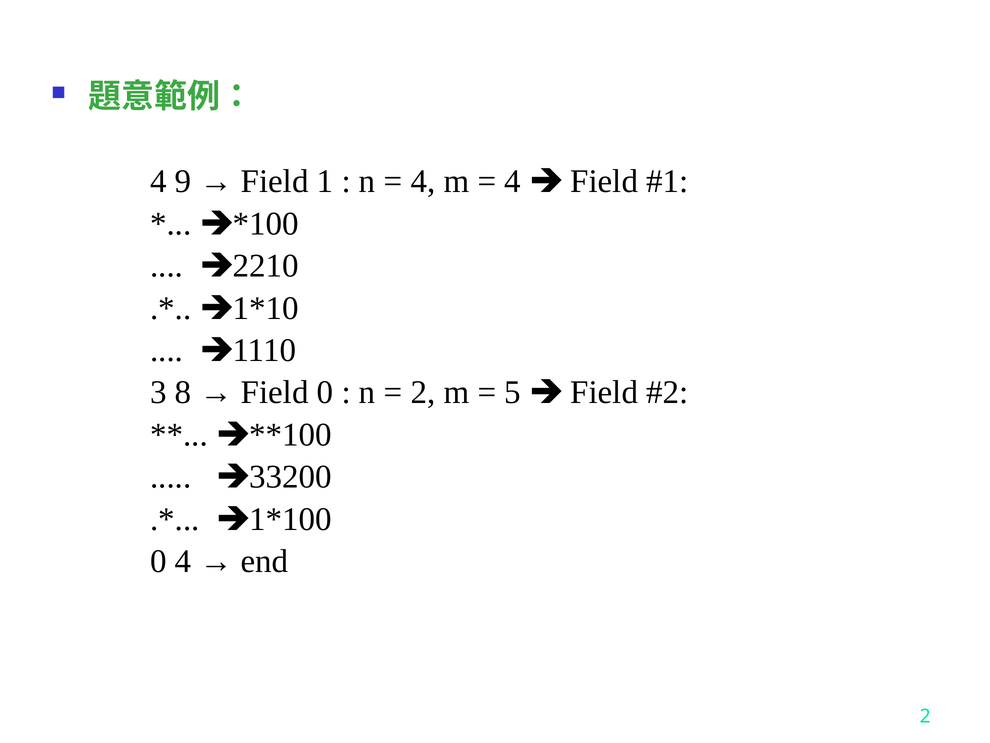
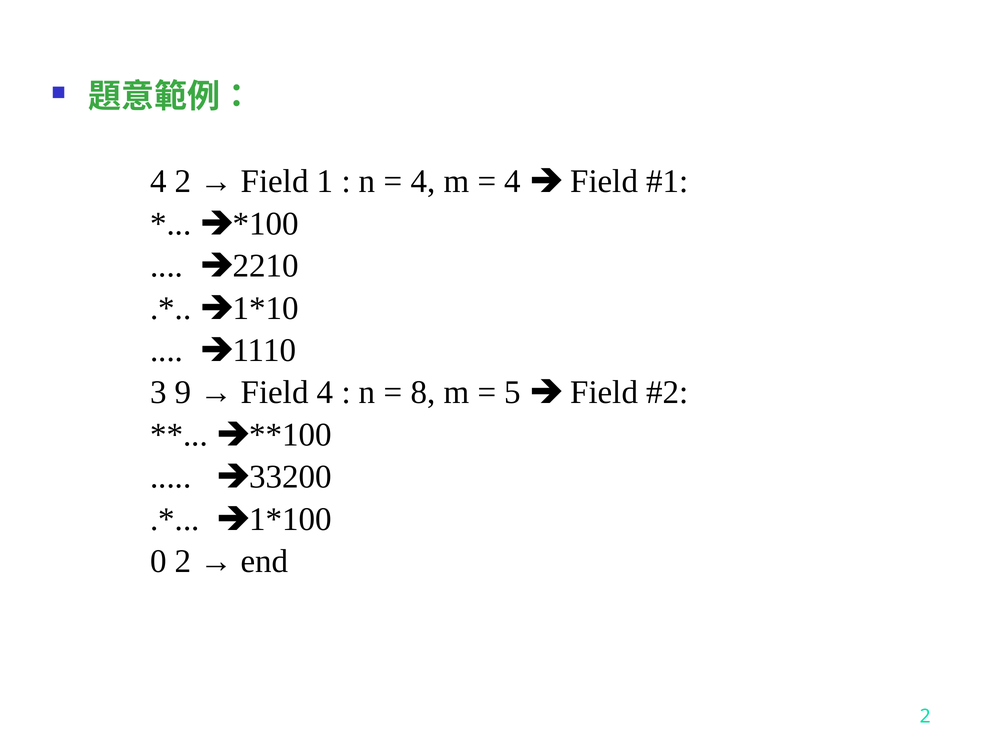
4 9: 9 -> 2 (183, 181)
8: 8 -> 9 (183, 392)
Field 0: 0 -> 4 (325, 392)
2: 2 -> 8 (423, 392)
0 4: 4 -> 2 (183, 561)
